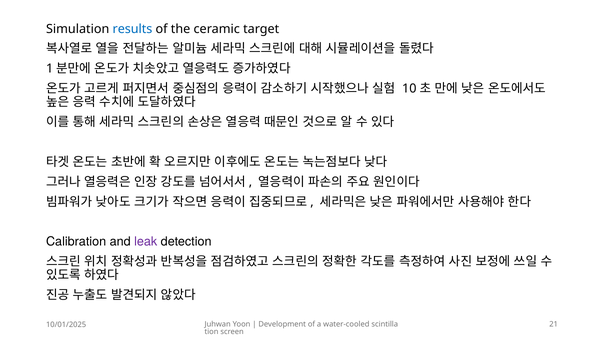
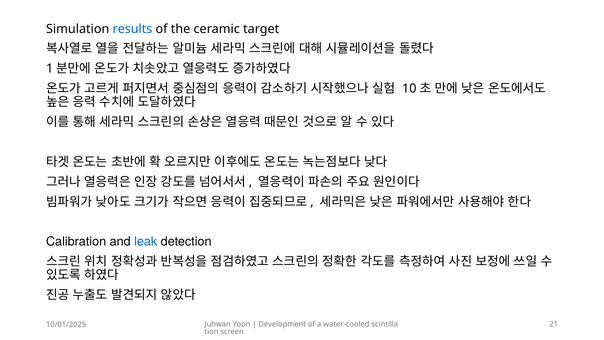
leak colour: purple -> blue (146, 242)
